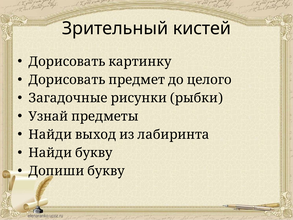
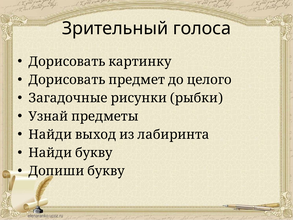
кистей: кистей -> голоса (202, 28)
